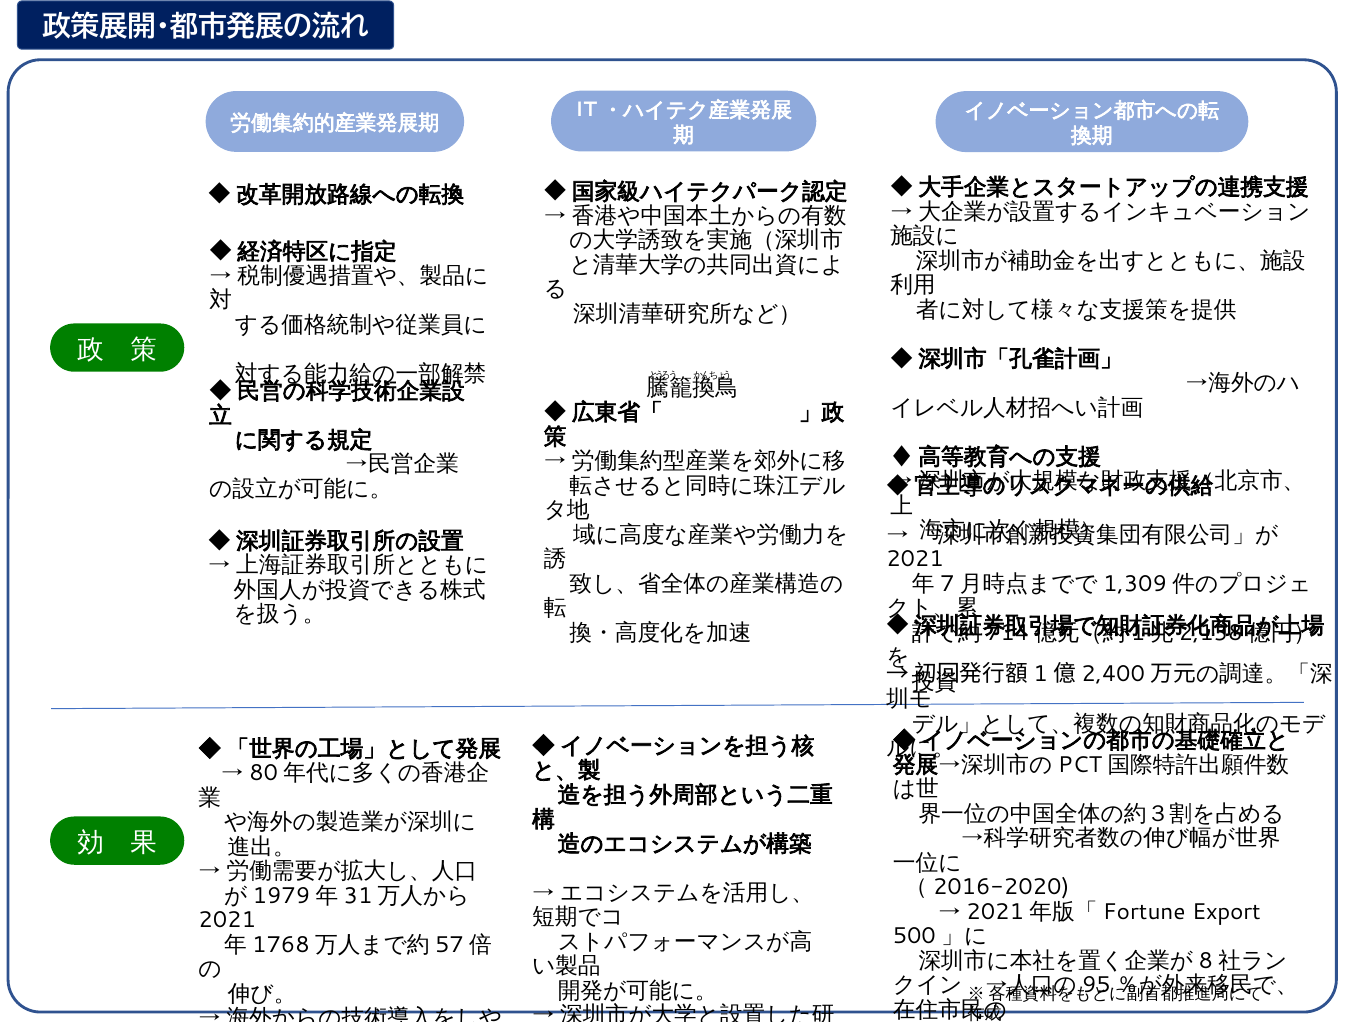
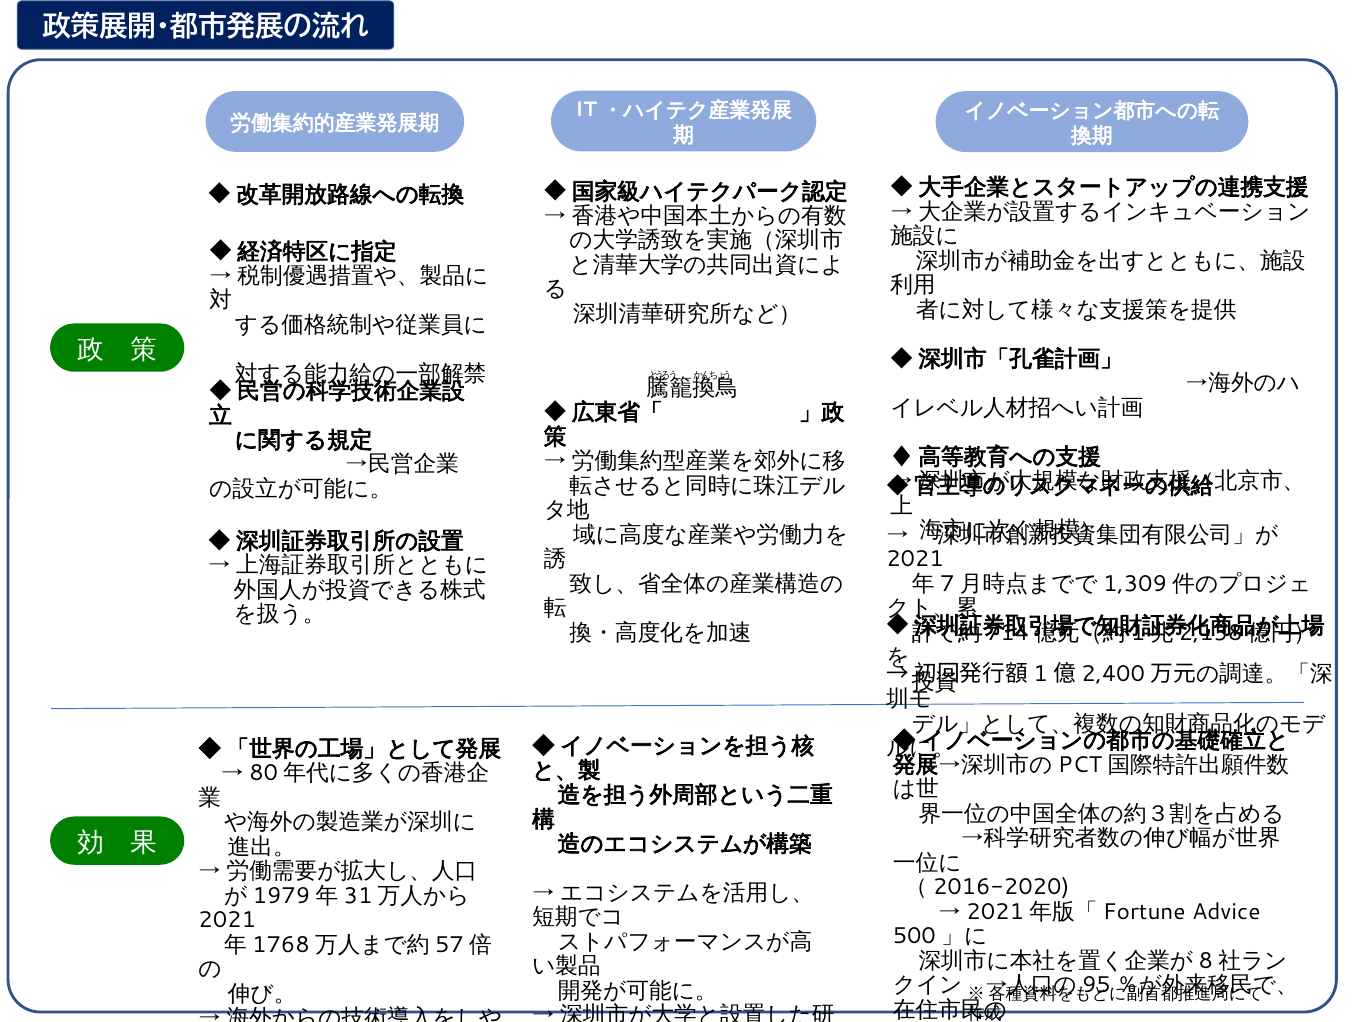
Export: Export -> Advice (1226, 912)
